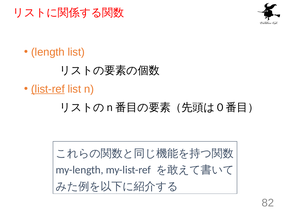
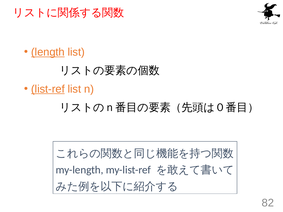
length underline: none -> present (48, 52)
